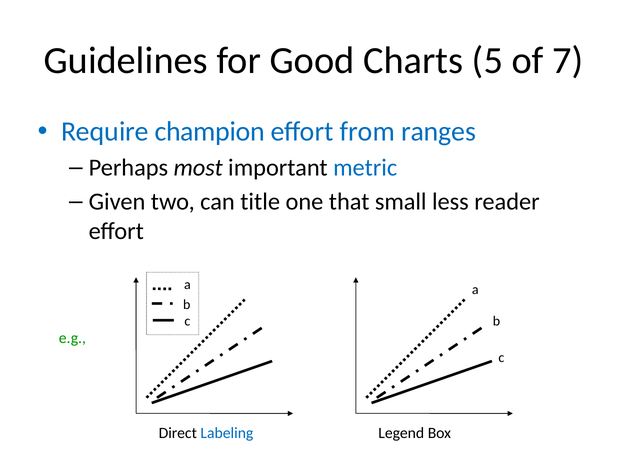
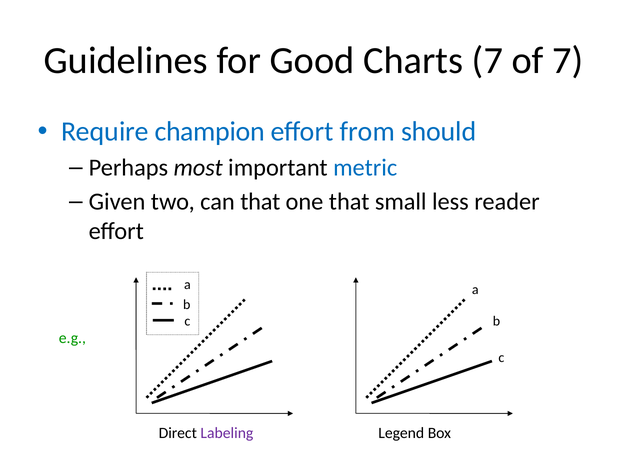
Charts 5: 5 -> 7 (487, 61)
ranges: ranges -> should (439, 132)
can title: title -> that (260, 202)
Labeling colour: blue -> purple (227, 433)
